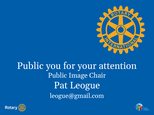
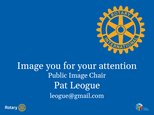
Public: Public -> Image (30, 66)
